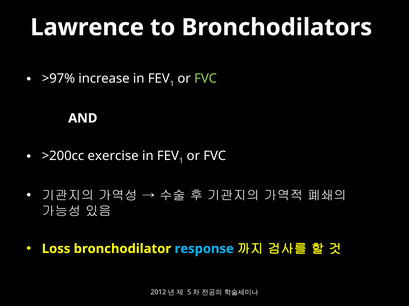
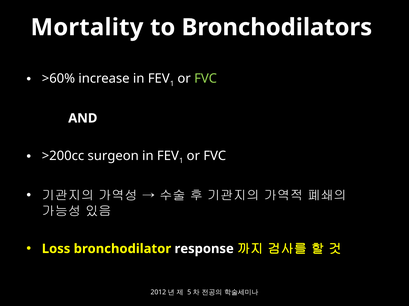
Lawrence: Lawrence -> Mortality (87, 27)
>97%: >97% -> >60% (58, 79)
exercise: exercise -> surgeon (113, 156)
response colour: light blue -> white (204, 249)
